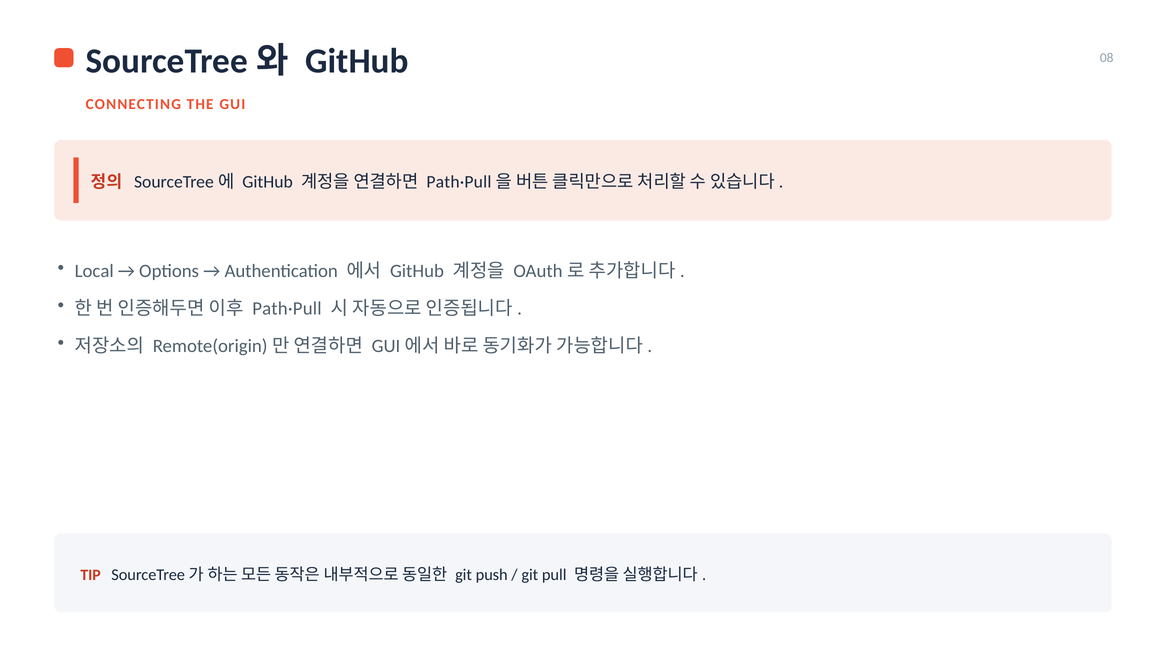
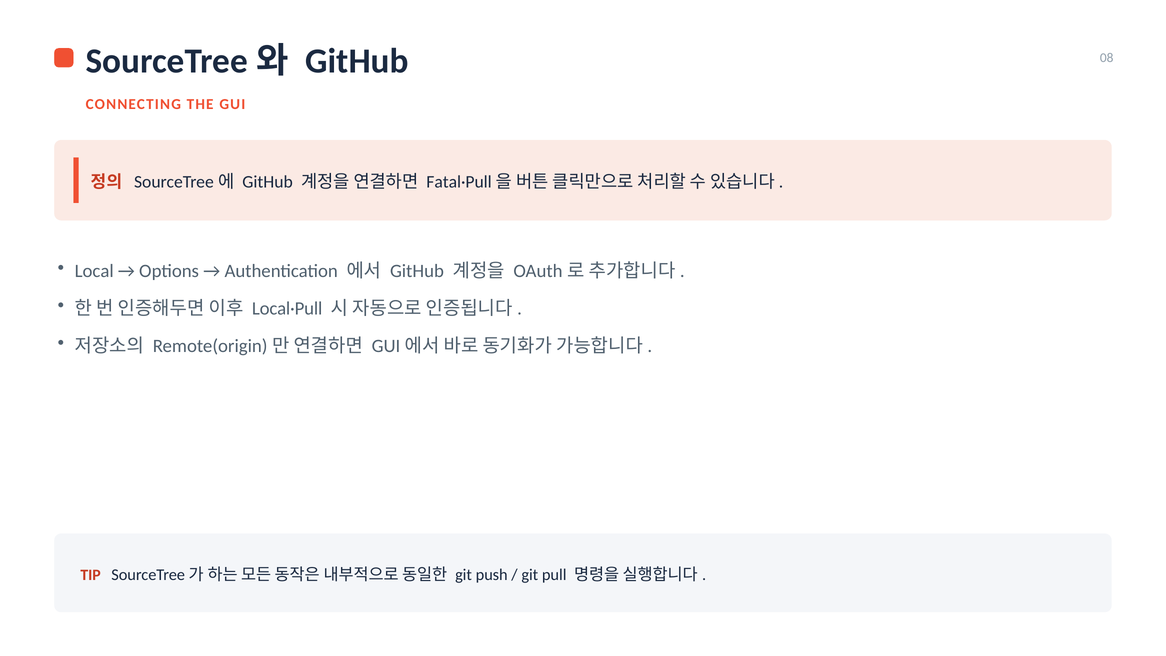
Path·Pull: Path·Pull -> Fatal·Pull (459, 182)
Path·Pull: Path·Pull -> Local·Pull (287, 309)
